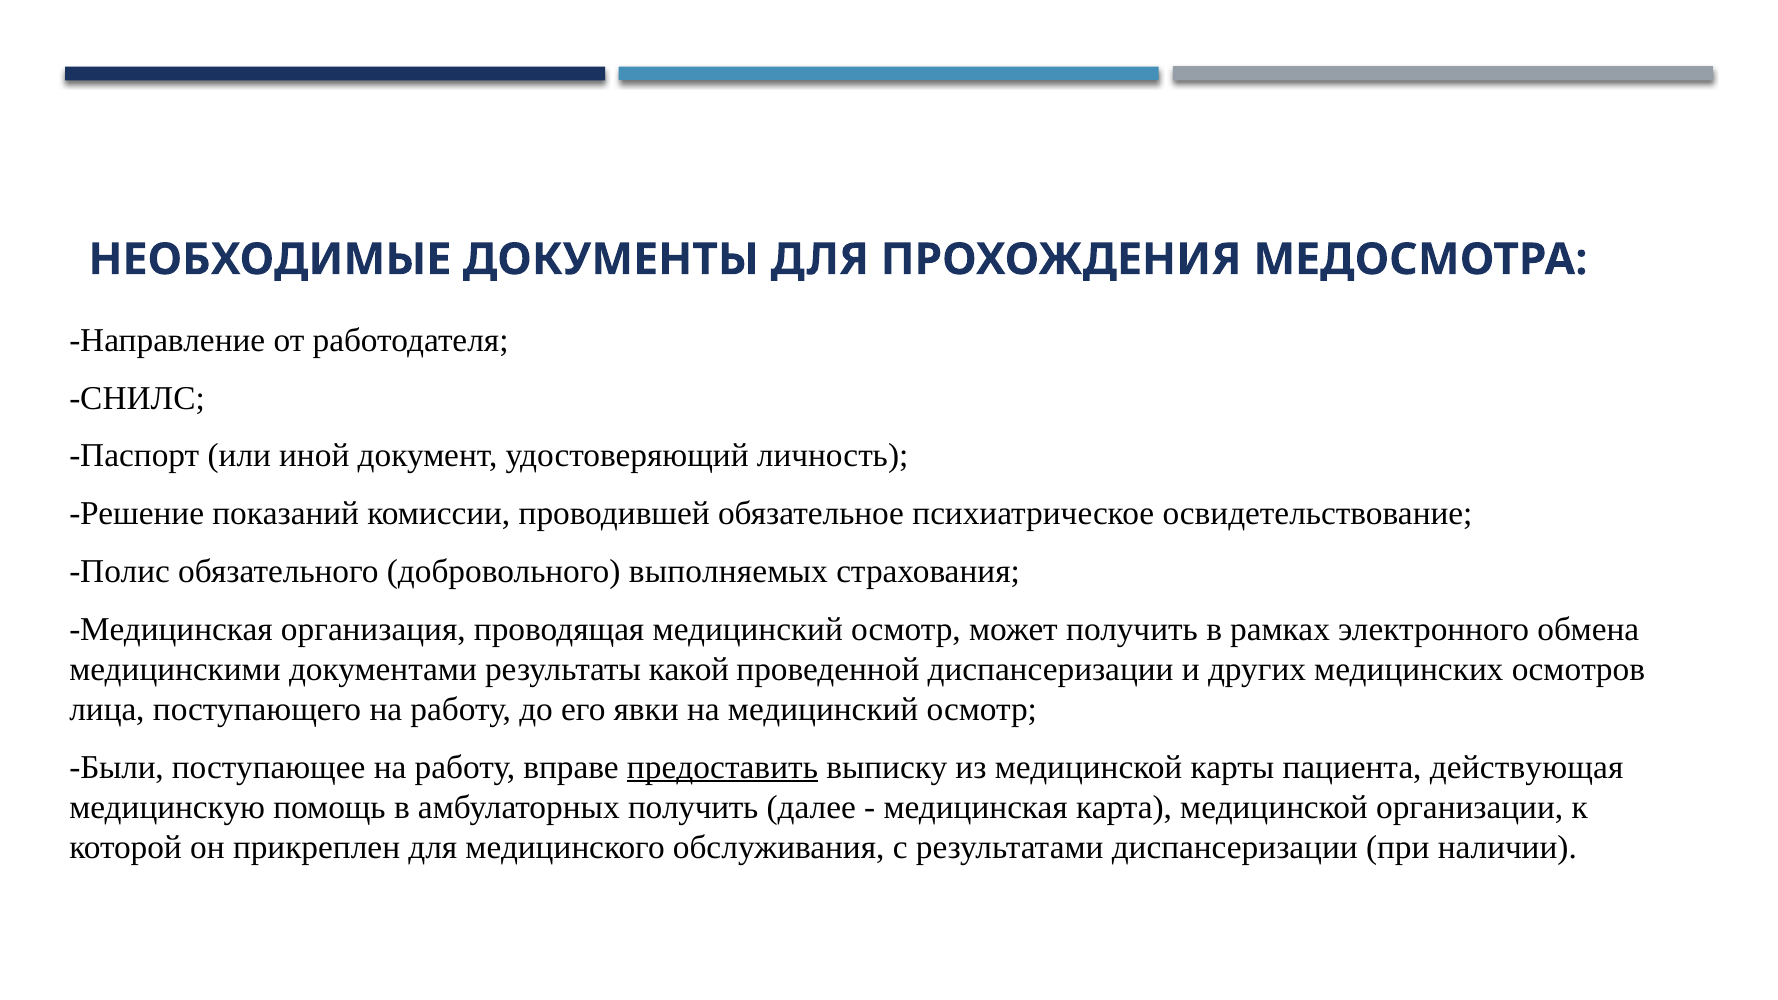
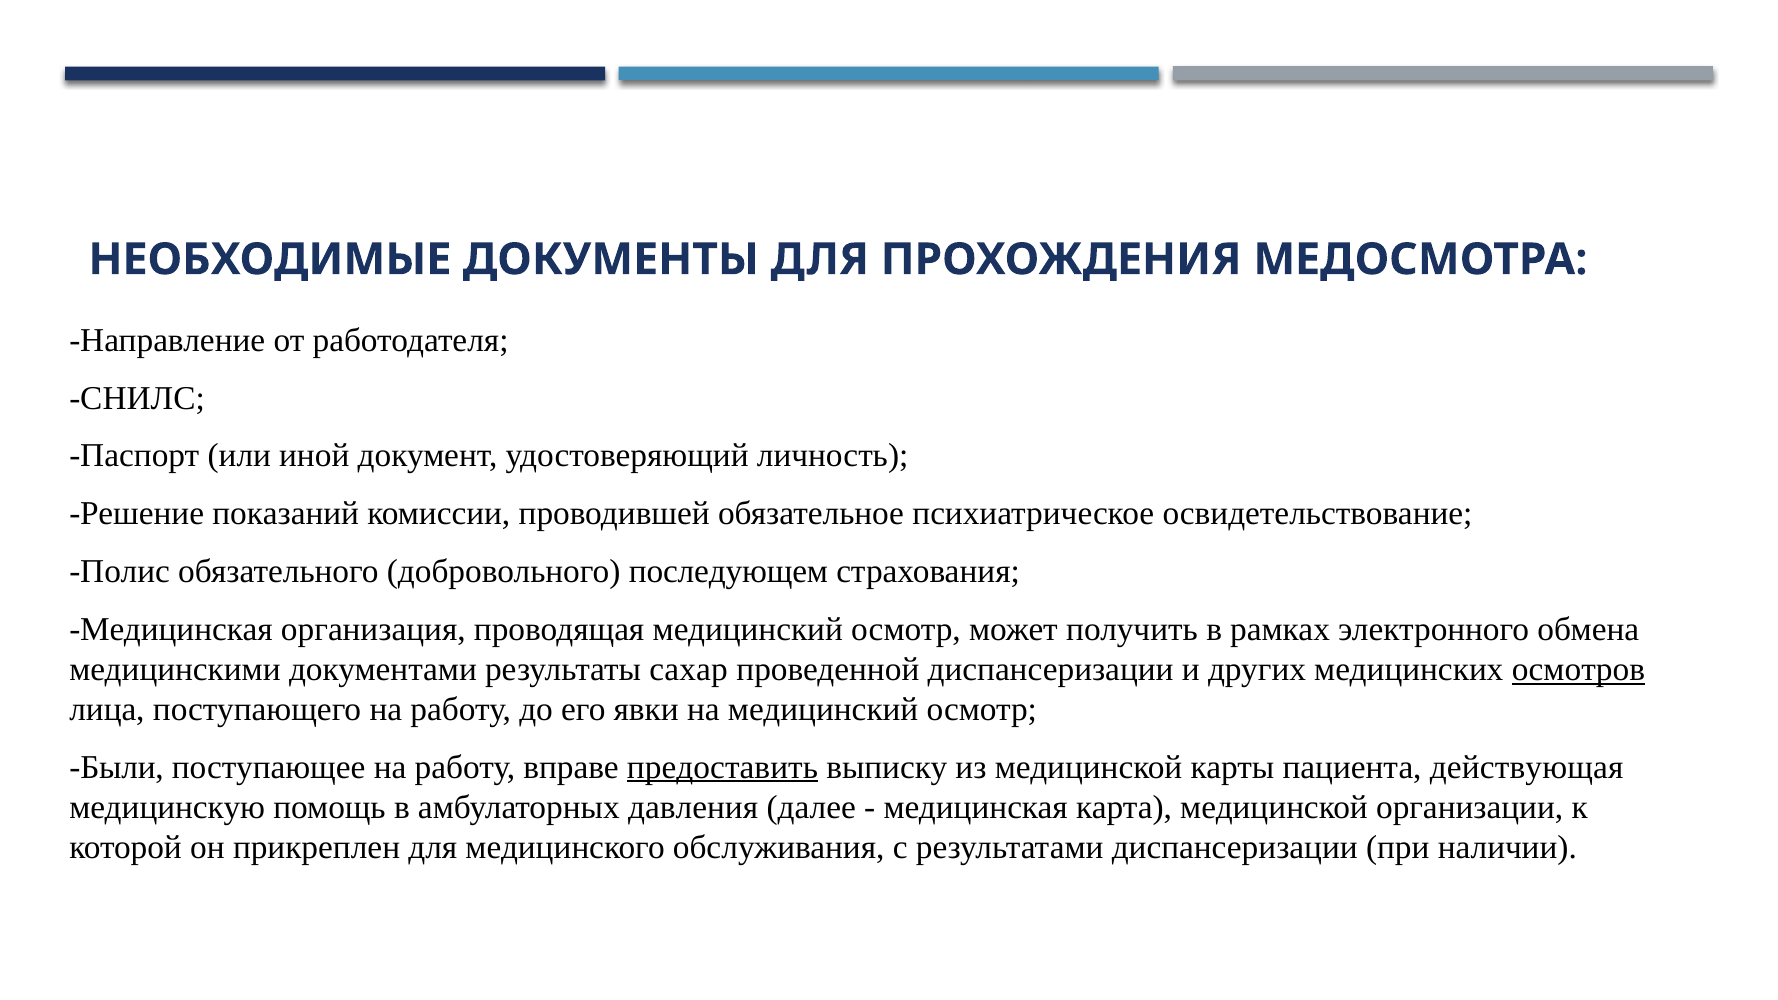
выполняемых: выполняемых -> последующем (728, 571)
какой: какой -> сахар (689, 669)
осмотров underline: none -> present (1578, 669)
амбулаторных получить: получить -> давления (693, 807)
